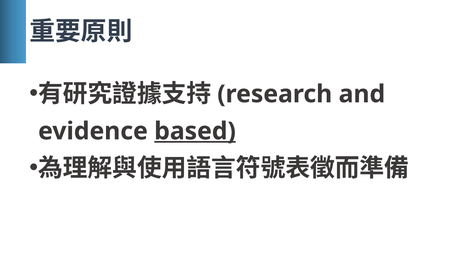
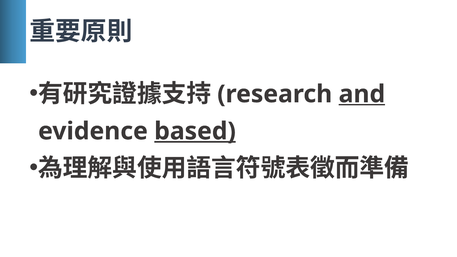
and underline: none -> present (362, 94)
